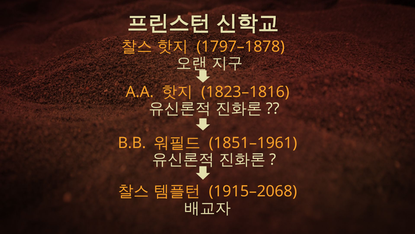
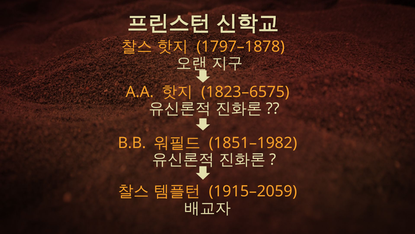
1823–1816: 1823–1816 -> 1823–6575 (245, 92)
1851–1961: 1851–1961 -> 1851–1982 (253, 143)
1915–2068: 1915–2068 -> 1915–2059 (253, 191)
